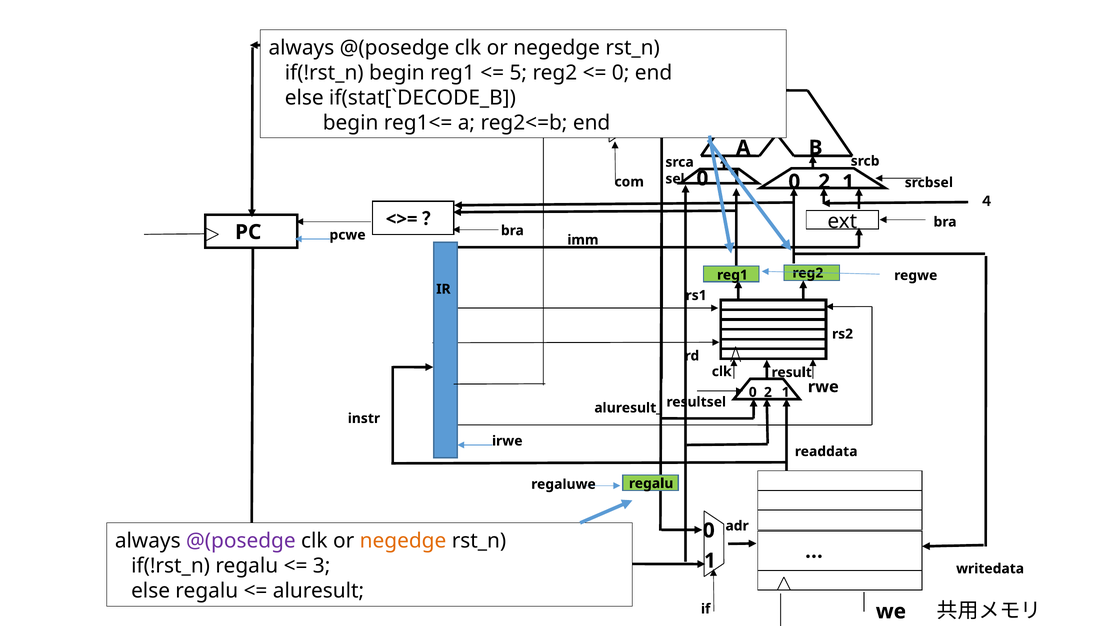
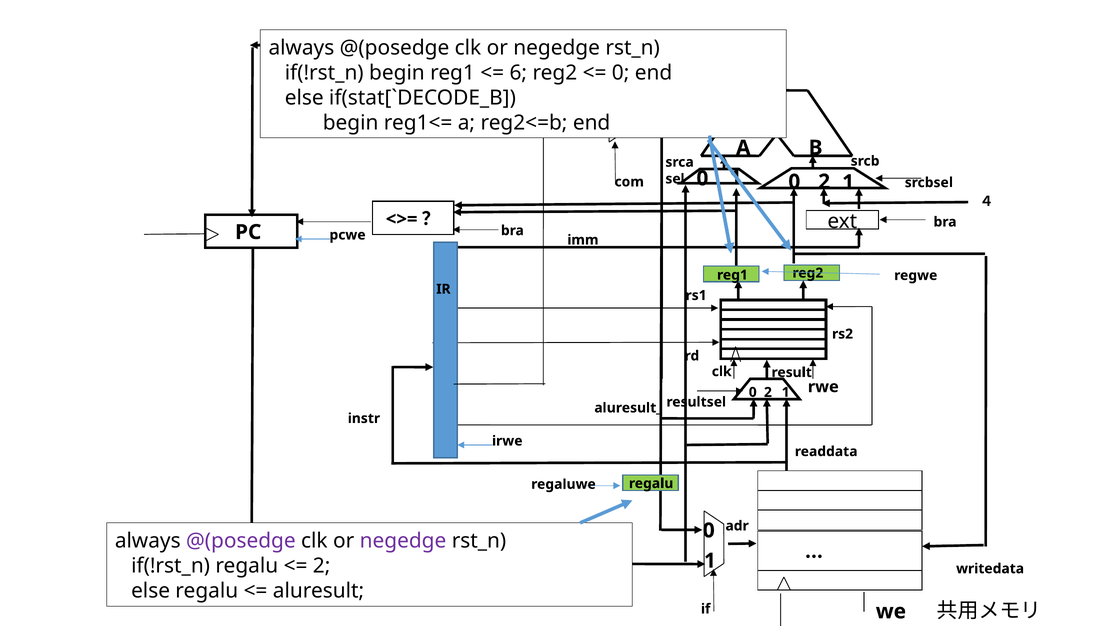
5: 5 -> 6 (518, 73)
negedge colour: orange -> purple (403, 541)
3: 3 -> 2 (322, 566)
